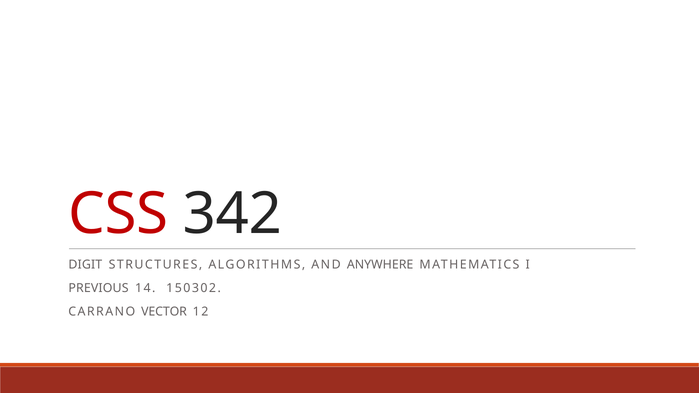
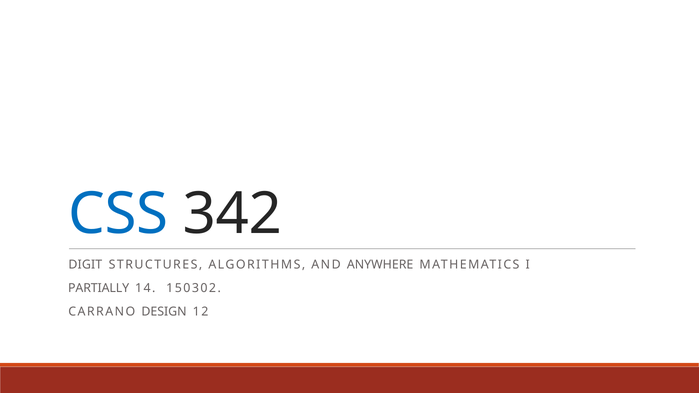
CSS colour: red -> blue (118, 214)
PREVIOUS: PREVIOUS -> PARTIALLY (99, 288)
VECTOR: VECTOR -> DESIGN (164, 312)
